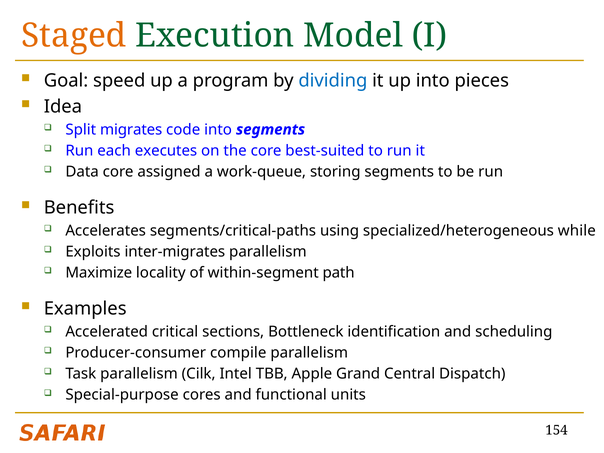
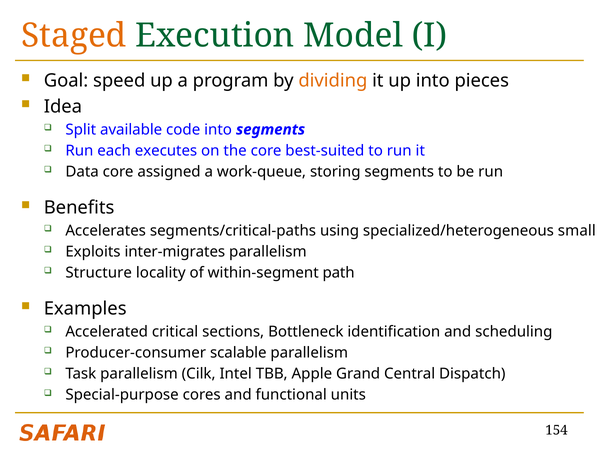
dividing colour: blue -> orange (333, 81)
migrates: migrates -> available (131, 130)
while: while -> small (577, 231)
Maximize: Maximize -> Structure (99, 273)
compile: compile -> scalable (238, 353)
